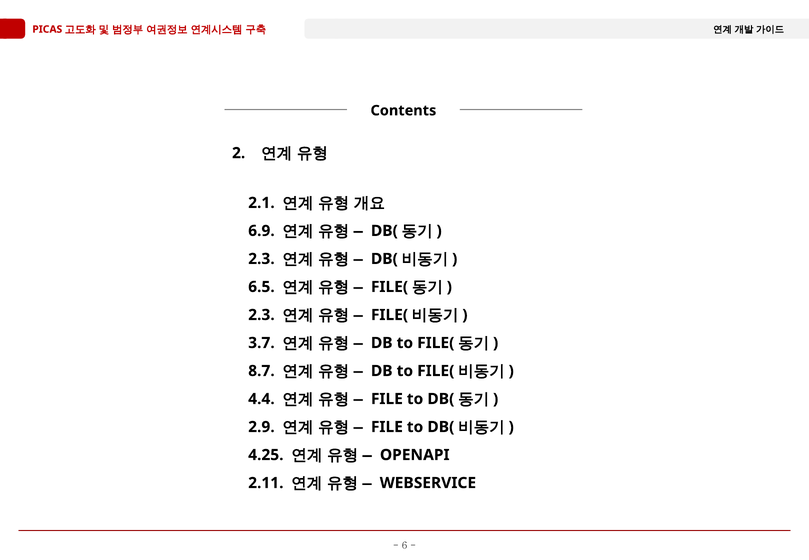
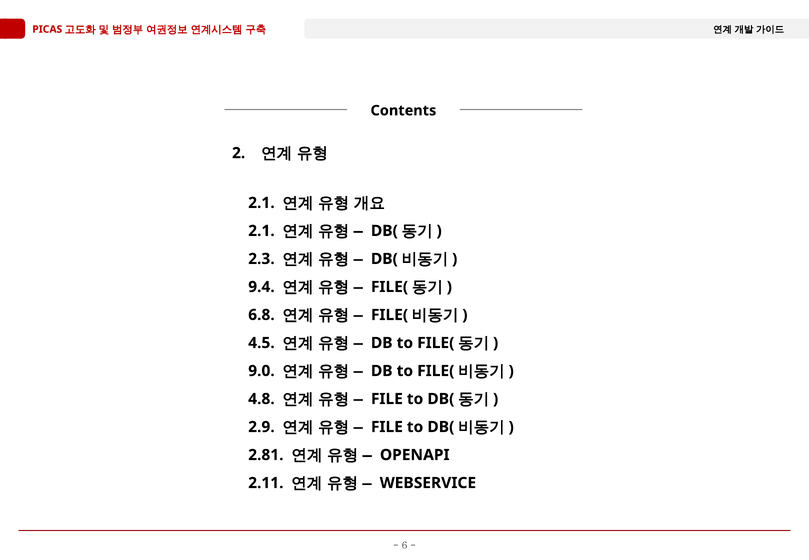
6.9: 6.9 -> 2.1 (261, 231)
6.5: 6.5 -> 9.4 (261, 287)
2.3: 2.3 -> 6.8 (261, 315)
3.7: 3.7 -> 4.5 (261, 343)
8.7: 8.7 -> 9.0 (261, 371)
4.4: 4.4 -> 4.8 (261, 399)
4.25: 4.25 -> 2.81 (266, 455)
